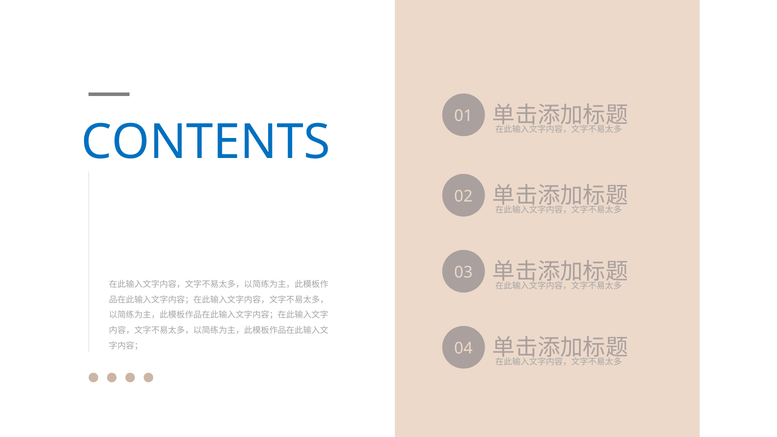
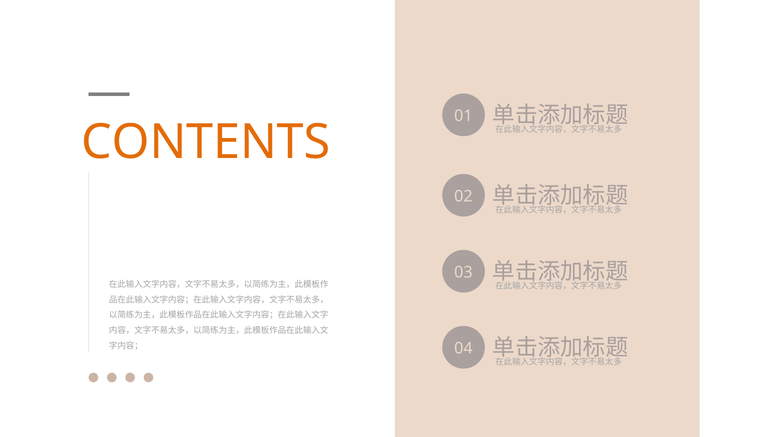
CONTENTS colour: blue -> orange (206, 142)
